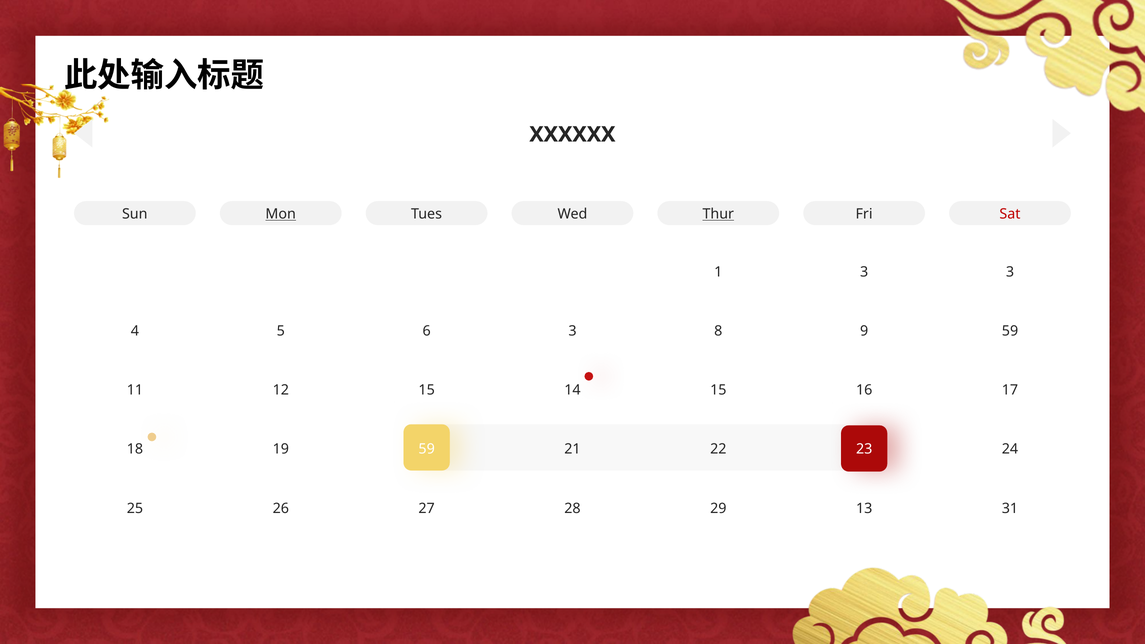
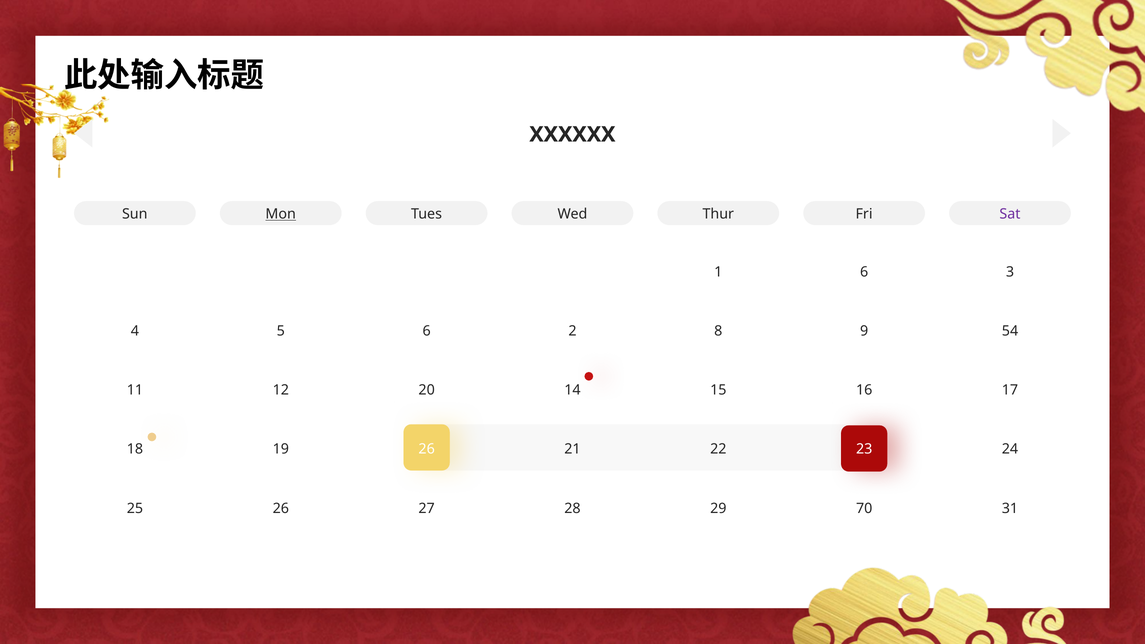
Thur underline: present -> none (718, 214)
Sat colour: red -> purple (1010, 214)
1 3: 3 -> 6 (864, 272)
6 3: 3 -> 2 (572, 331)
9 59: 59 -> 54 (1010, 331)
12 15: 15 -> 20 (427, 390)
19 59: 59 -> 26 (427, 449)
13: 13 -> 70 (864, 508)
